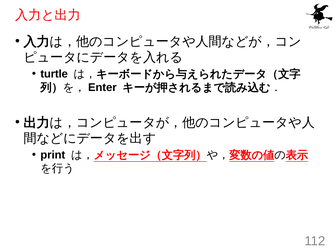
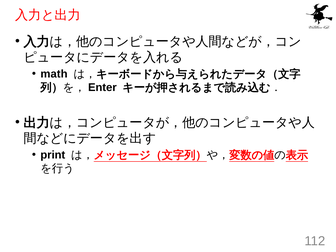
turtle: turtle -> math (54, 74)
